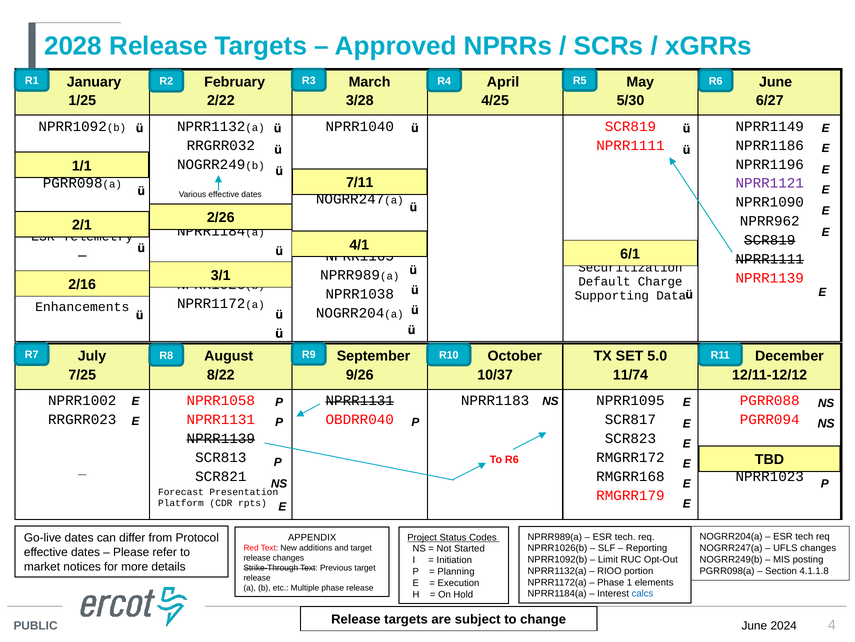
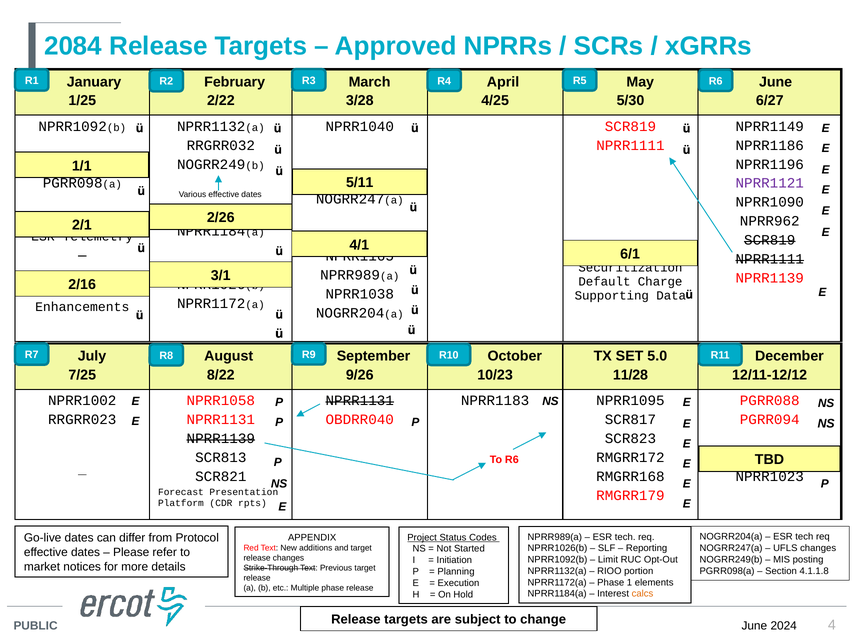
2028: 2028 -> 2084 (73, 46)
7/11: 7/11 -> 5/11 (360, 182)
10/37: 10/37 -> 10/23 (495, 375)
11/74: 11/74 -> 11/28 (631, 375)
calcs colour: blue -> orange (642, 593)
